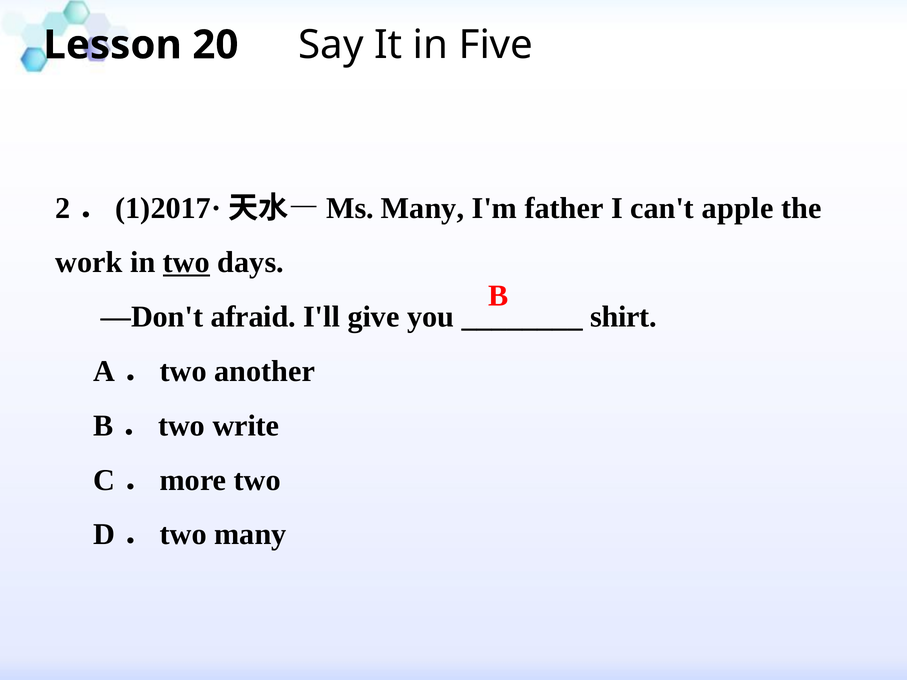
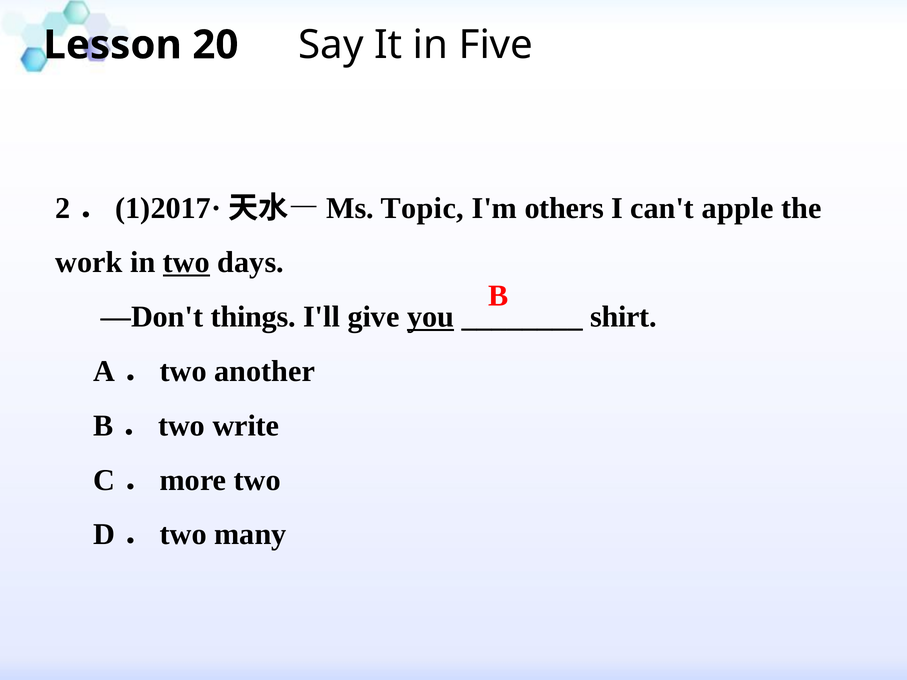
Many: Many -> Topic (422, 208)
father: father -> others (564, 208)
afraid: afraid -> things (253, 317)
you underline: none -> present (431, 317)
